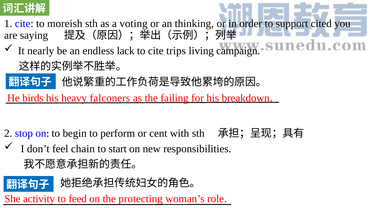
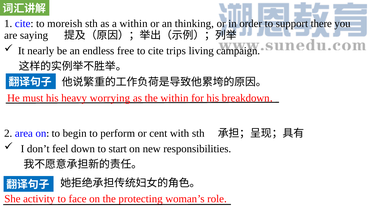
a voting: voting -> within (134, 24)
cited: cited -> there (321, 24)
lack: lack -> free (126, 51)
birds: birds -> must (33, 98)
falconers: falconers -> worrying (110, 98)
the failing: failing -> within (174, 98)
stop: stop -> area (24, 133)
chain: chain -> down (83, 149)
feed: feed -> face (78, 199)
